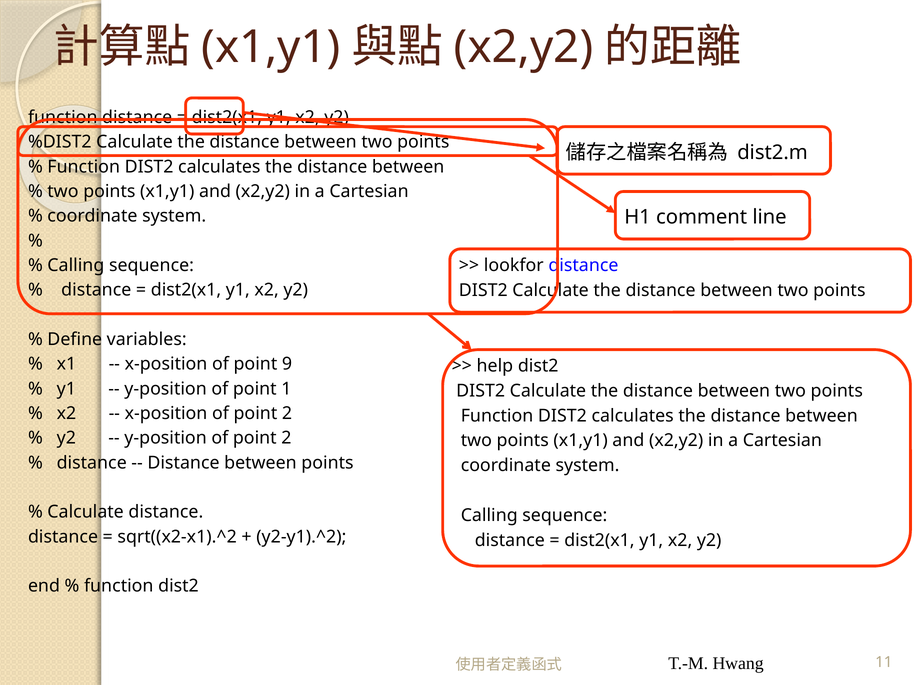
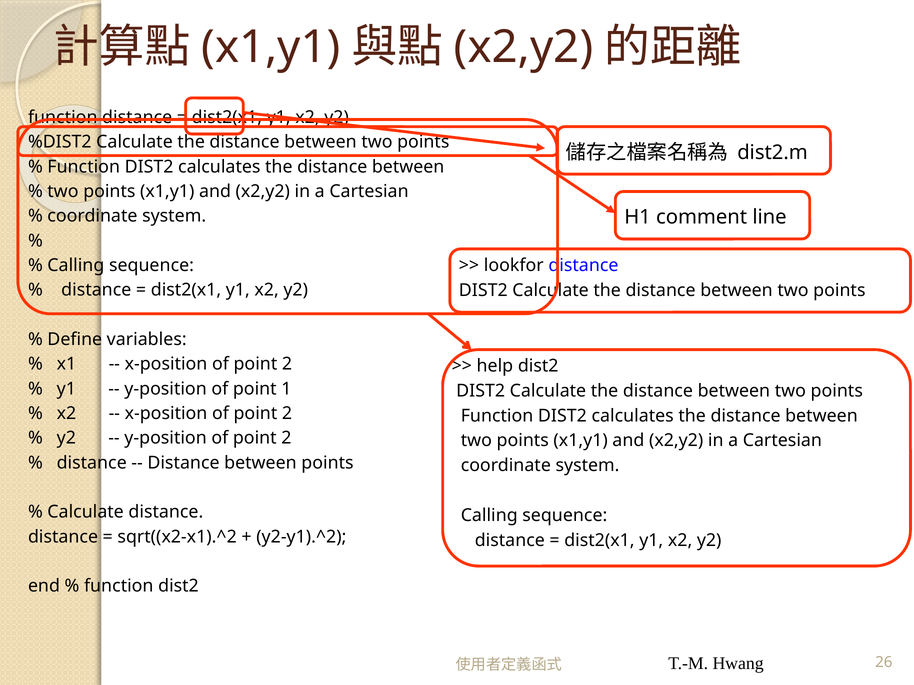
9: 9 -> 2 (287, 364)
11: 11 -> 26 (884, 663)
